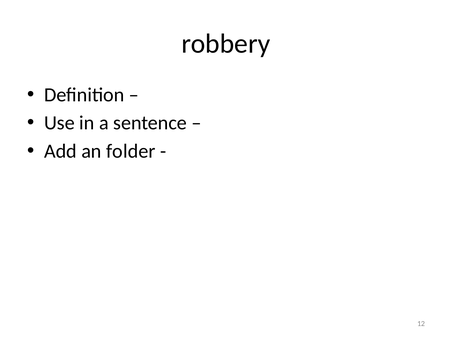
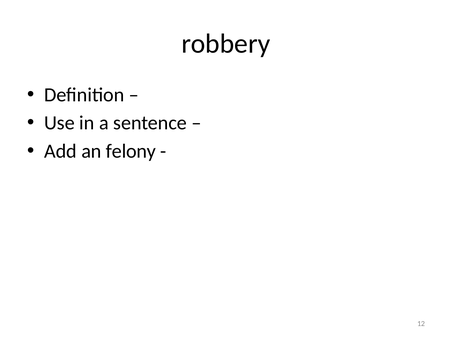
folder: folder -> felony (131, 151)
